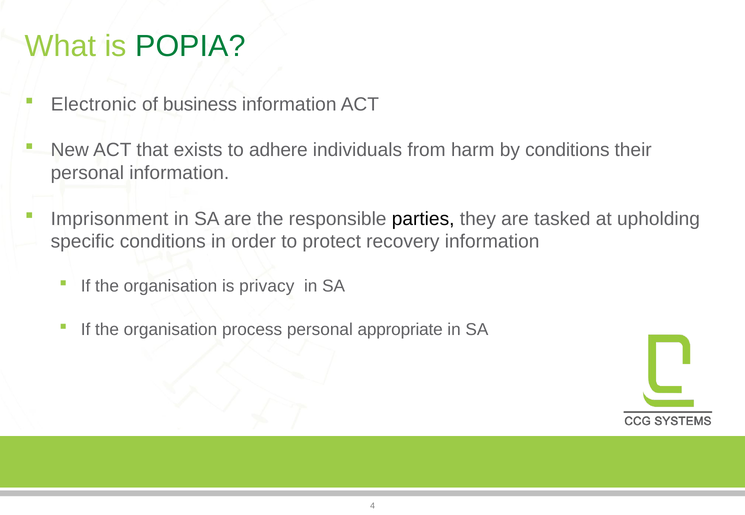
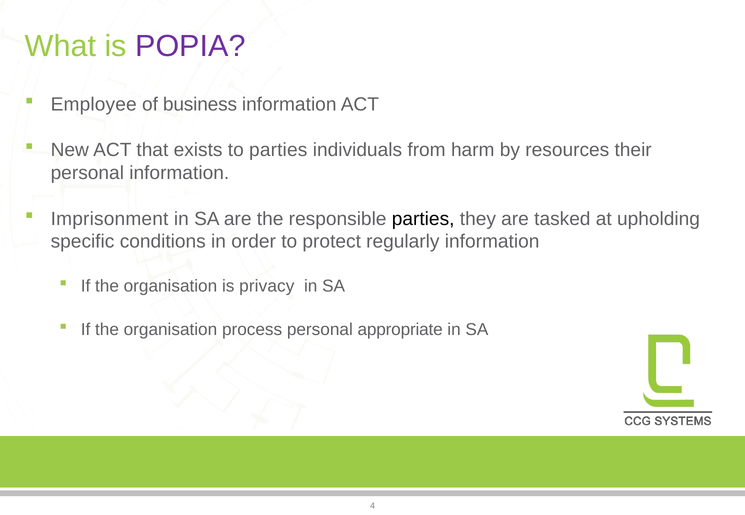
POPIA colour: green -> purple (190, 46)
Electronic: Electronic -> Employee (94, 104)
to adhere: adhere -> parties (278, 150)
by conditions: conditions -> resources (567, 150)
recovery: recovery -> regularly (403, 242)
